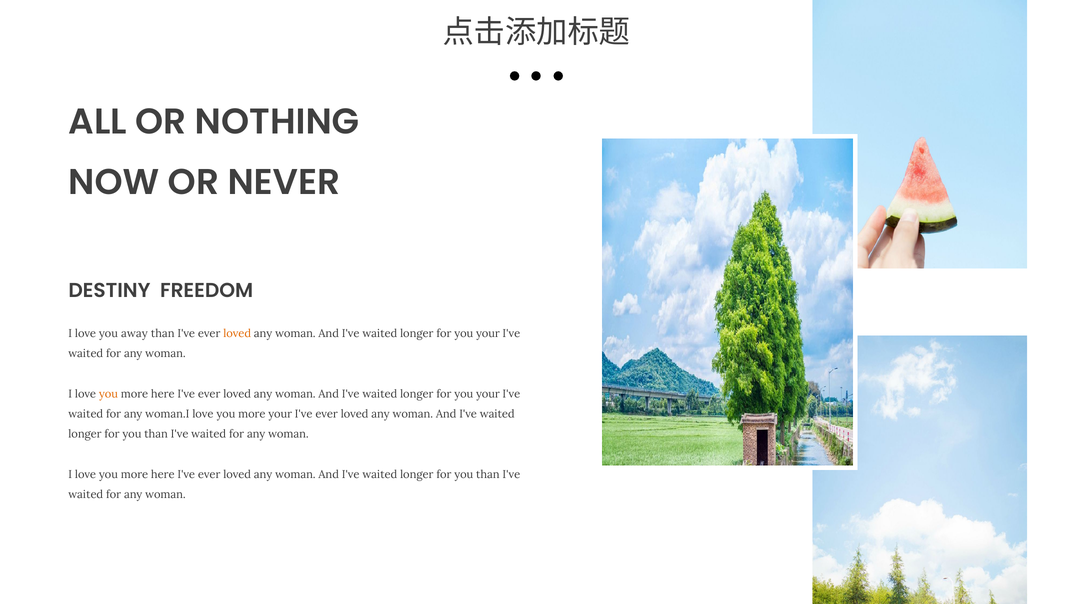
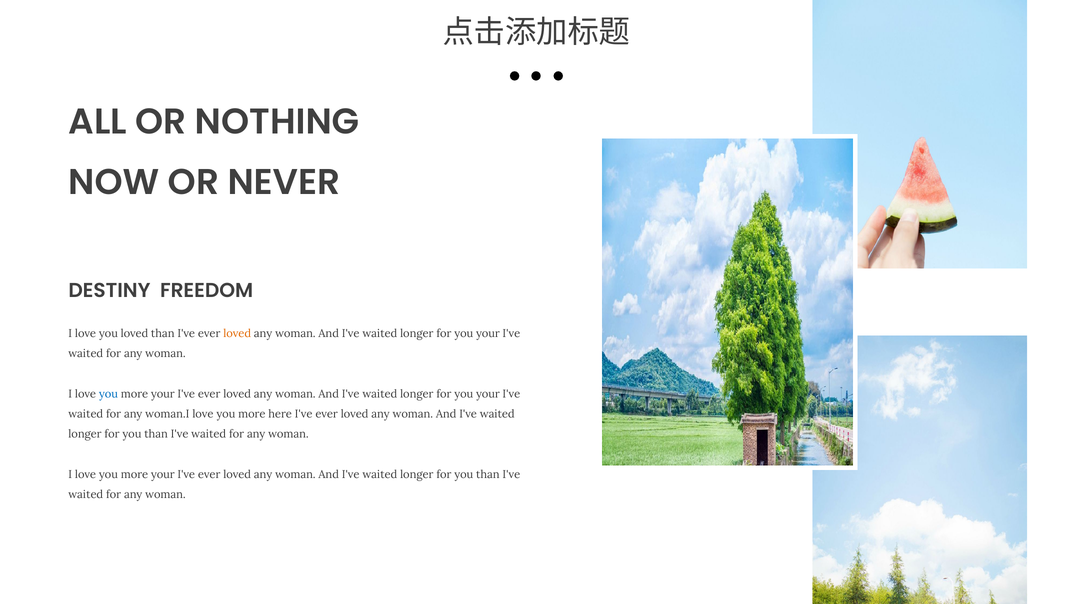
you away: away -> loved (134, 333)
you colour: orange -> blue (108, 394)
here: here -> your (163, 394)
more your: your -> here (280, 414)
here: here -> your (163, 474)
